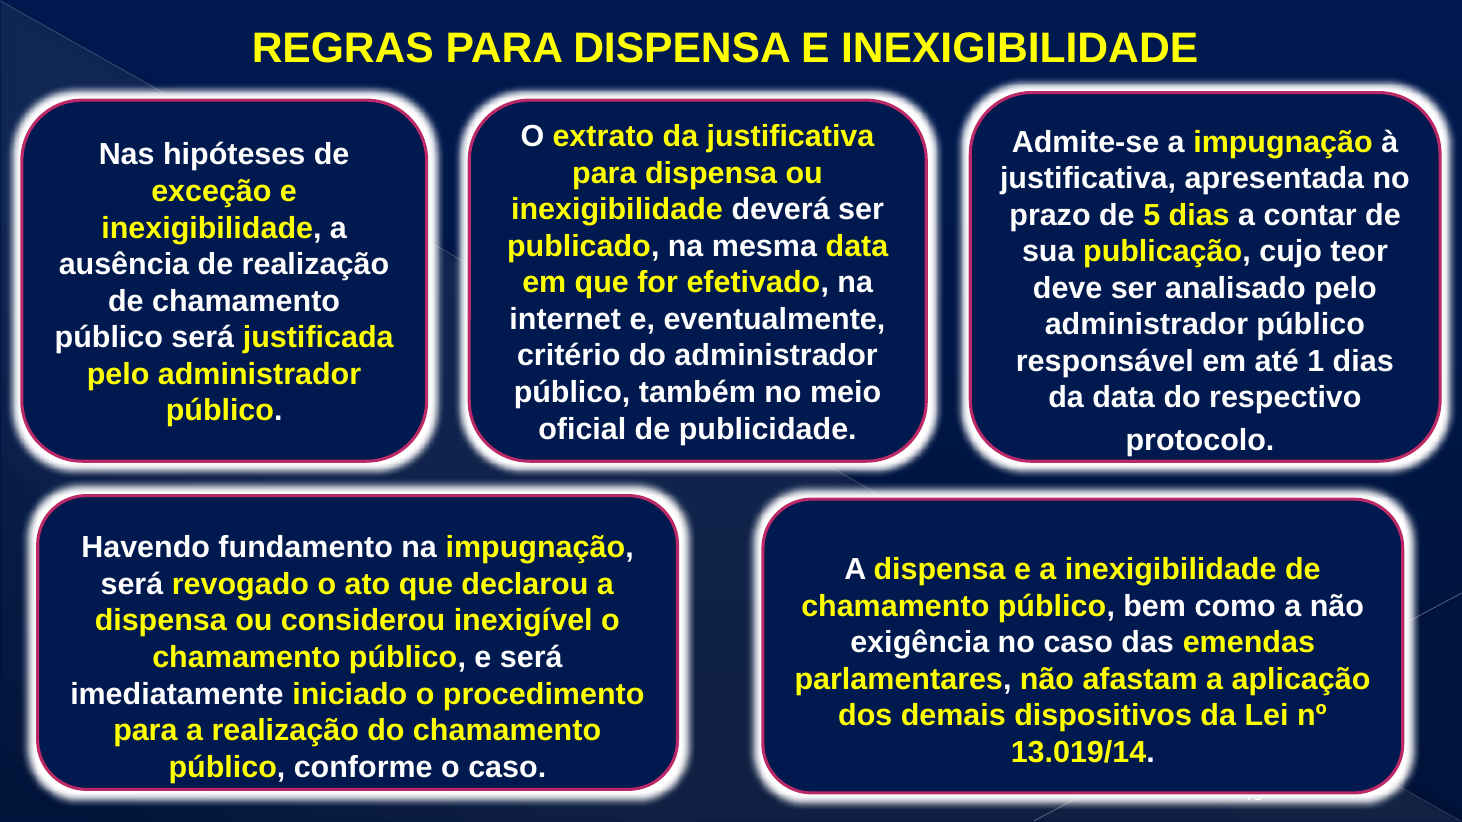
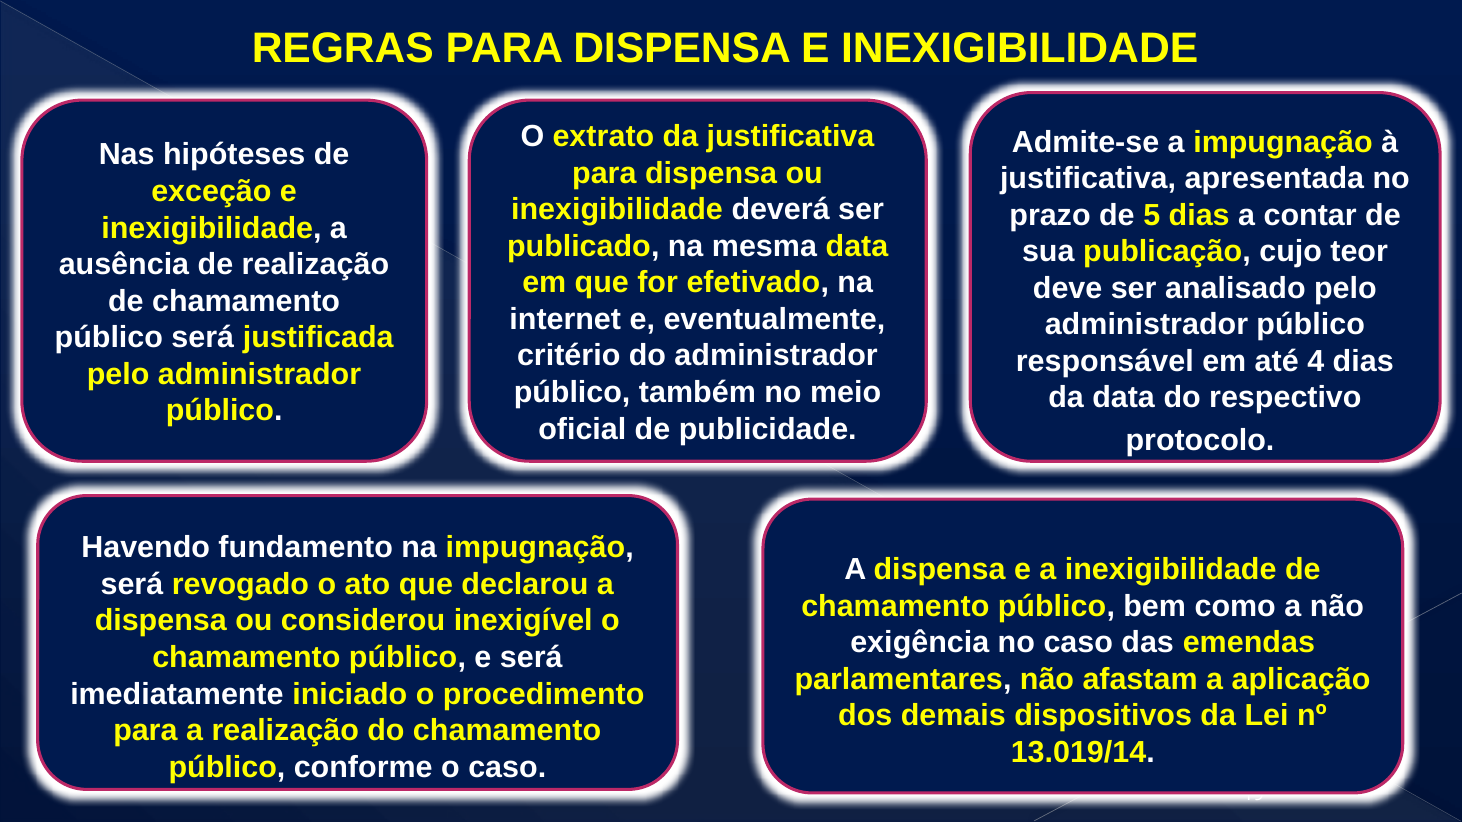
1: 1 -> 4 (1316, 361)
